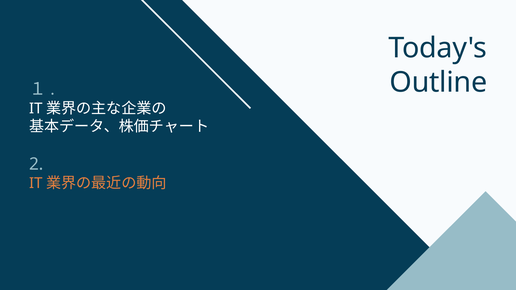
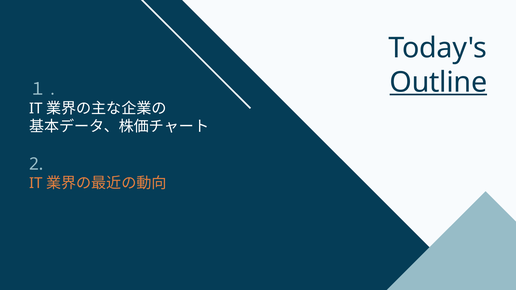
Outline underline: none -> present (438, 82)
